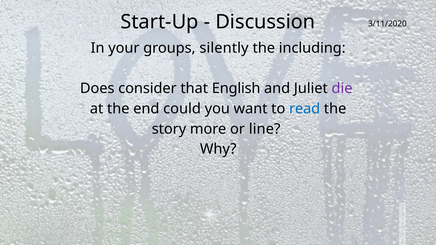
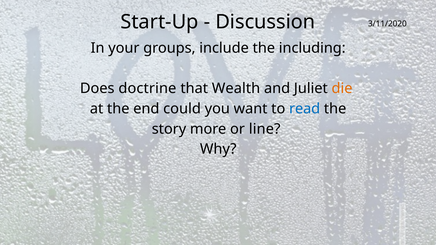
silently: silently -> include (224, 48)
consider: consider -> doctrine (147, 89)
English: English -> Wealth (236, 89)
die colour: purple -> orange (342, 89)
